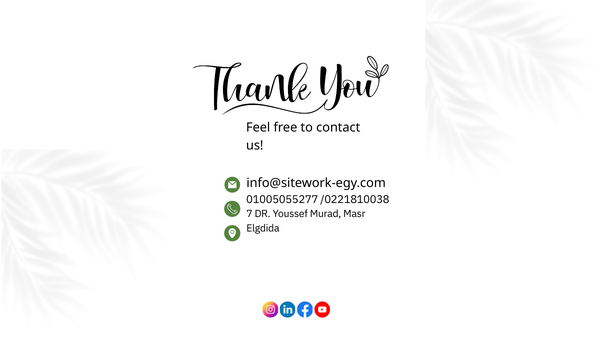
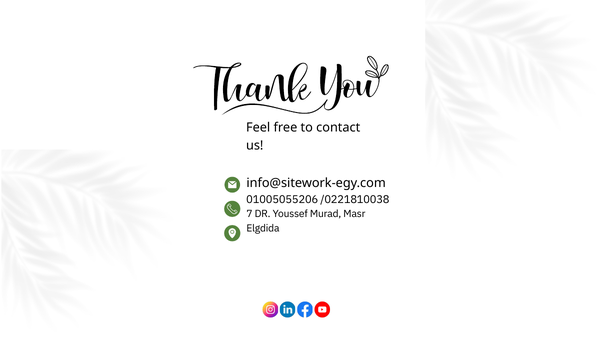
01005055277: 01005055277 -> 01005055206 (282, 199)
